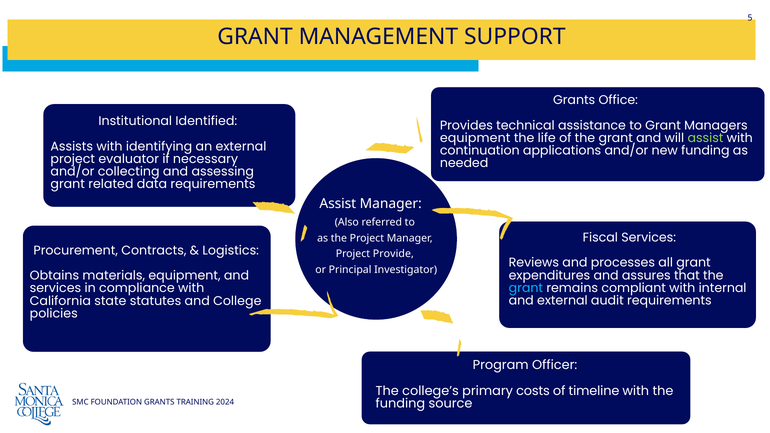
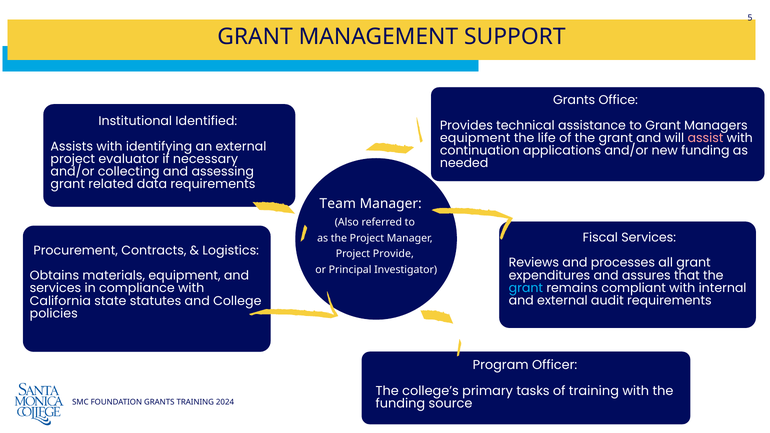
assist colour: light green -> pink (705, 138)
Assist: Assist -> Team (338, 204)
costs: costs -> tasks (533, 391)
of timeline: timeline -> training (594, 391)
